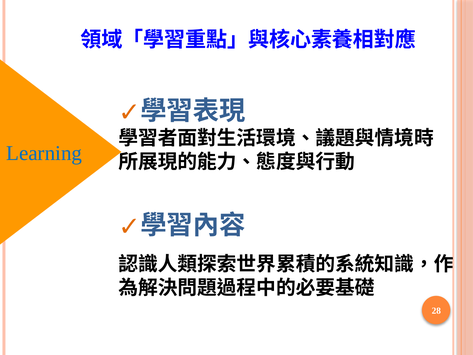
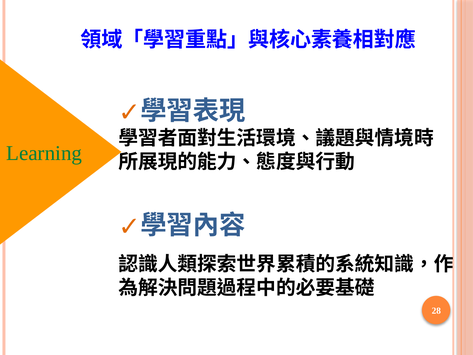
Learning colour: blue -> green (44, 153)
